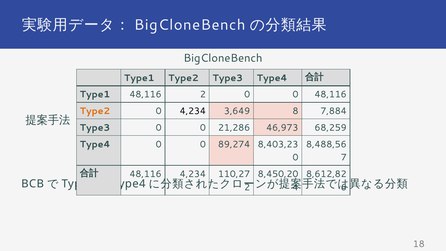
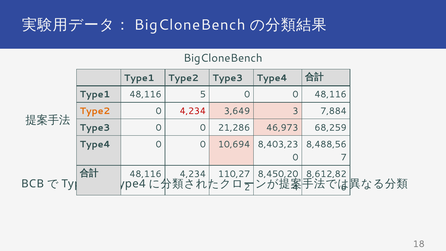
48,116 2: 2 -> 5 (203, 95)
4,234 colour: black -> red (193, 111)
8: 8 -> 3 (295, 111)
89,274: 89,274 -> 10,694 (234, 144)
